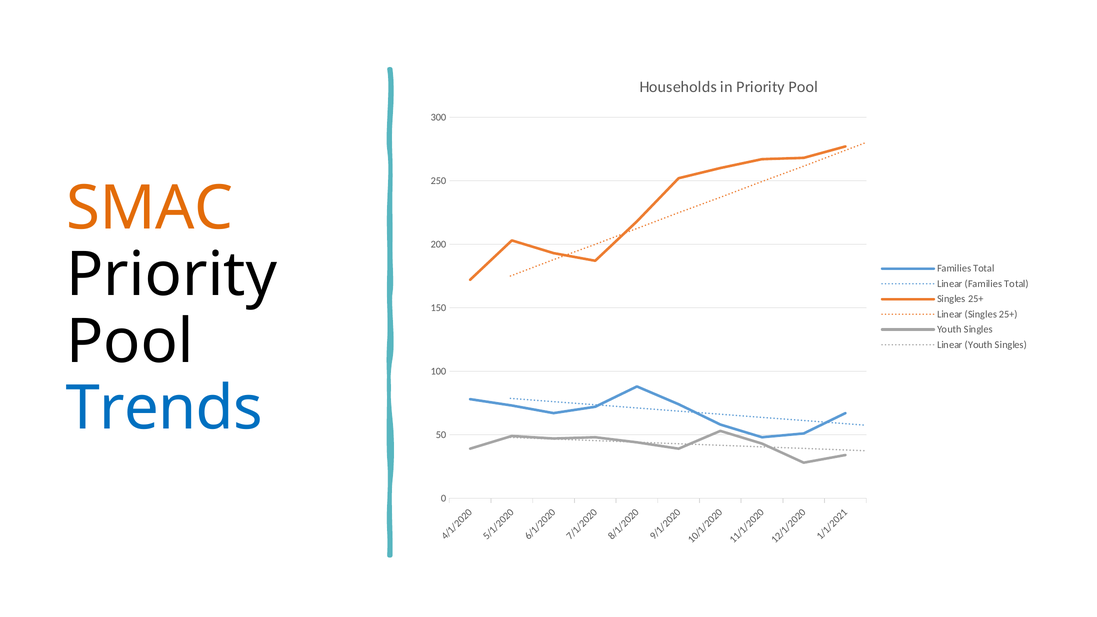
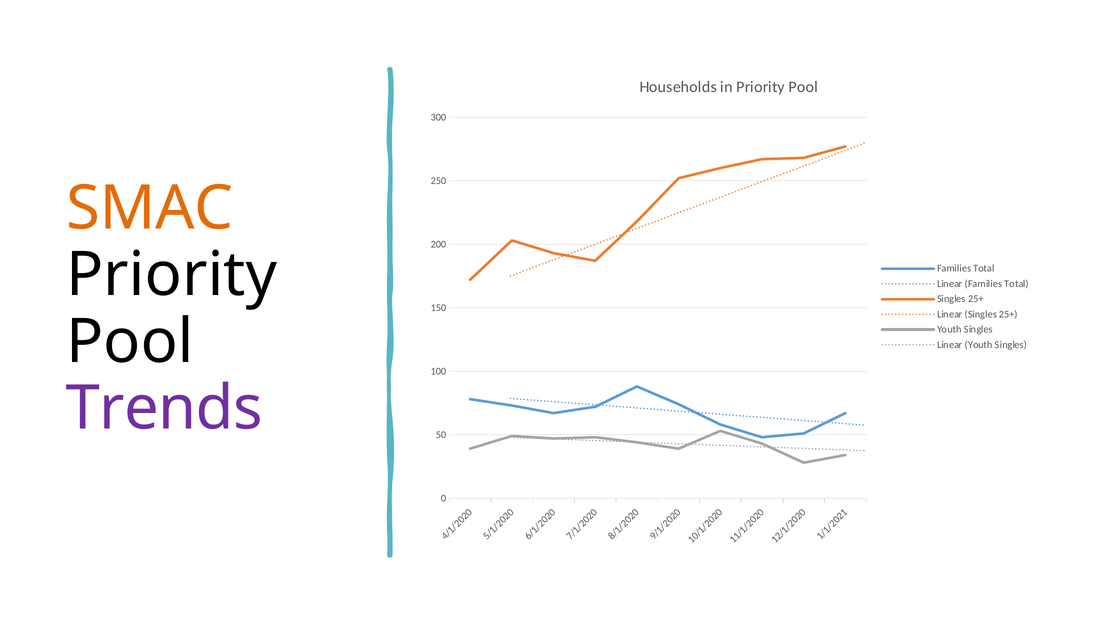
Trends colour: blue -> purple (164, 408)
